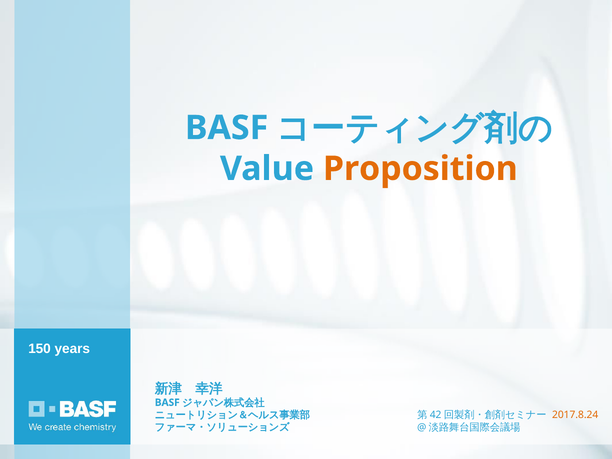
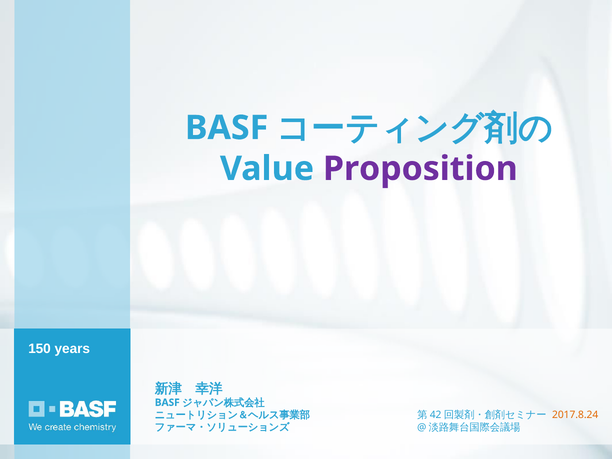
Proposition colour: orange -> purple (420, 169)
